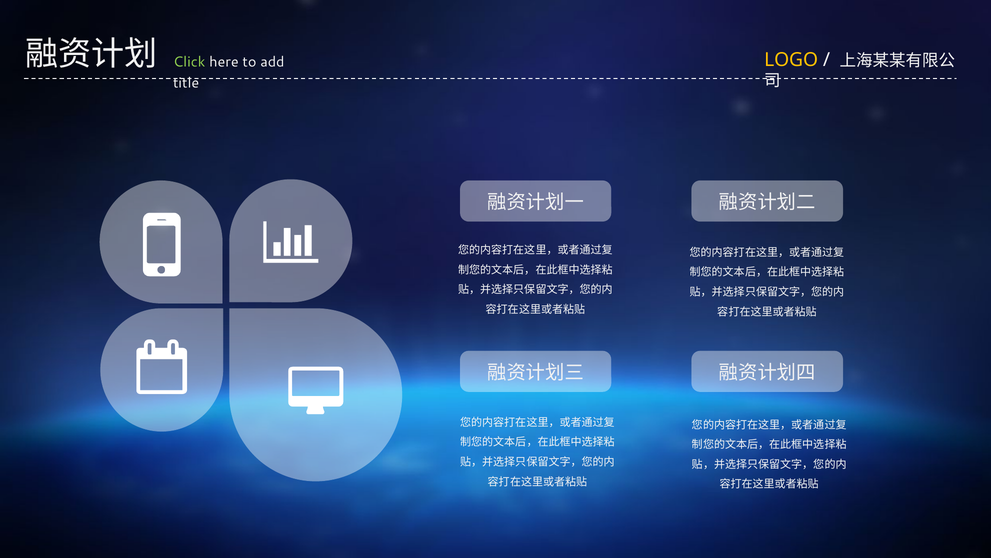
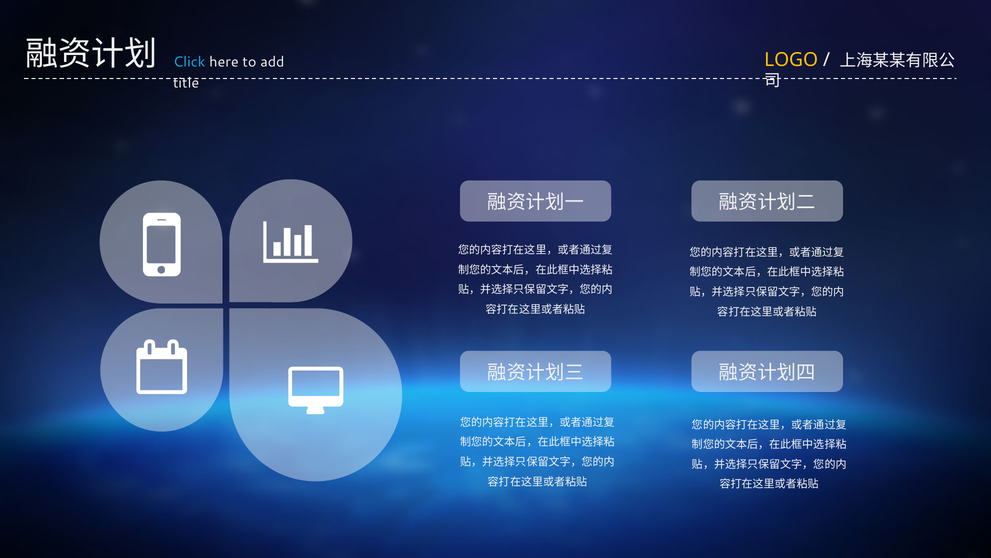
Click colour: light green -> light blue (189, 62)
